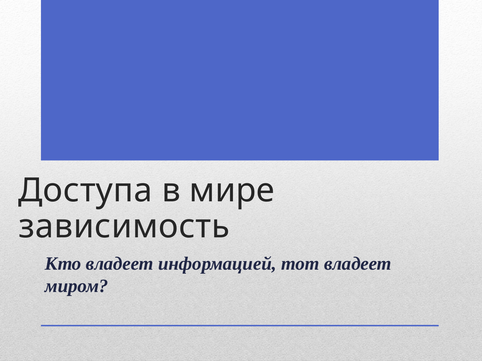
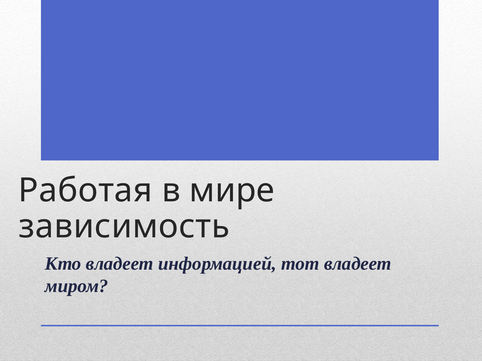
Доступа: Доступа -> Работая (85, 191)
